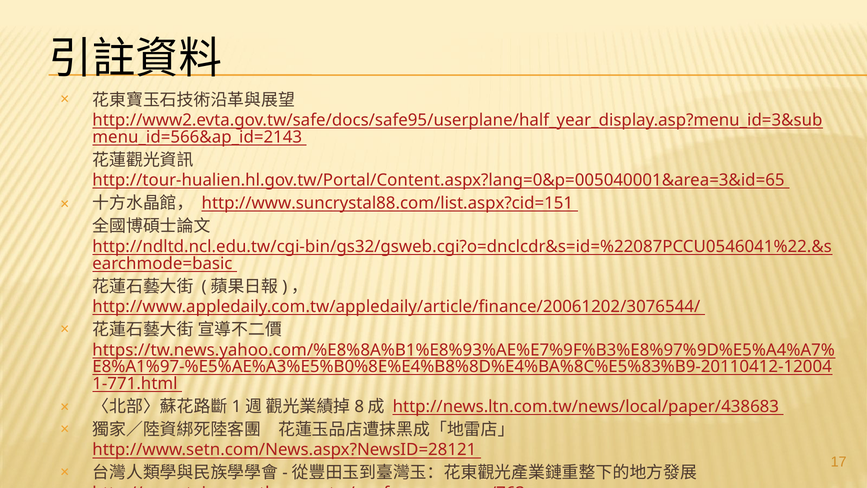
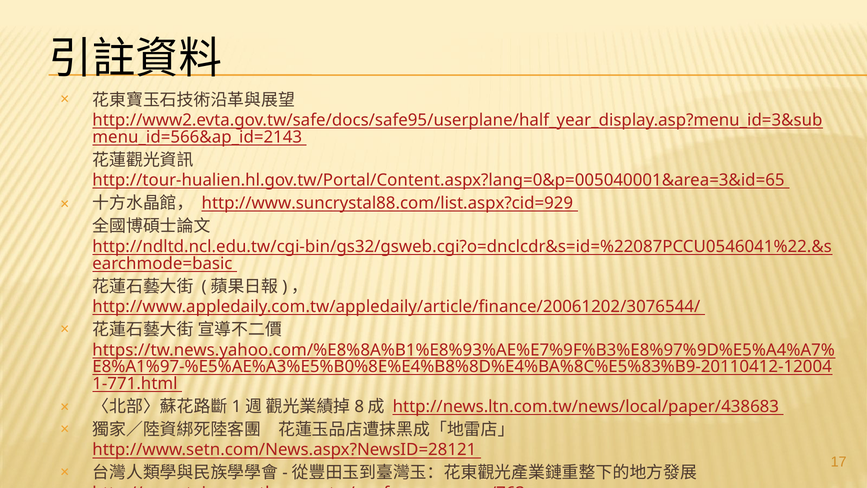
http://www.suncrystal88.com/list.aspx?cid=151: http://www.suncrystal88.com/list.aspx?cid=151 -> http://www.suncrystal88.com/list.aspx?cid=929 (387, 203)
